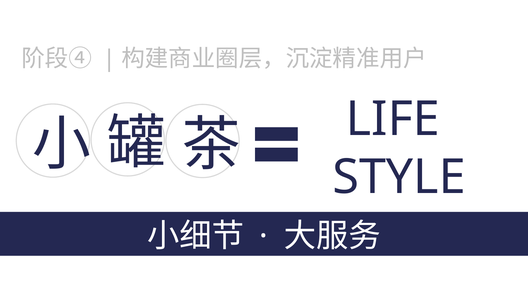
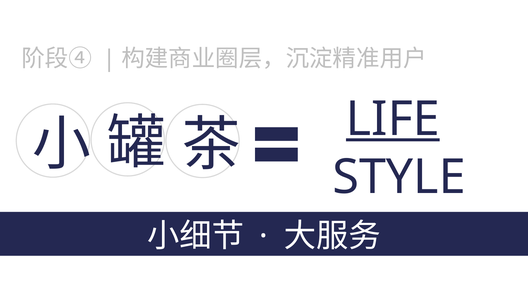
LIFE underline: none -> present (393, 119)
